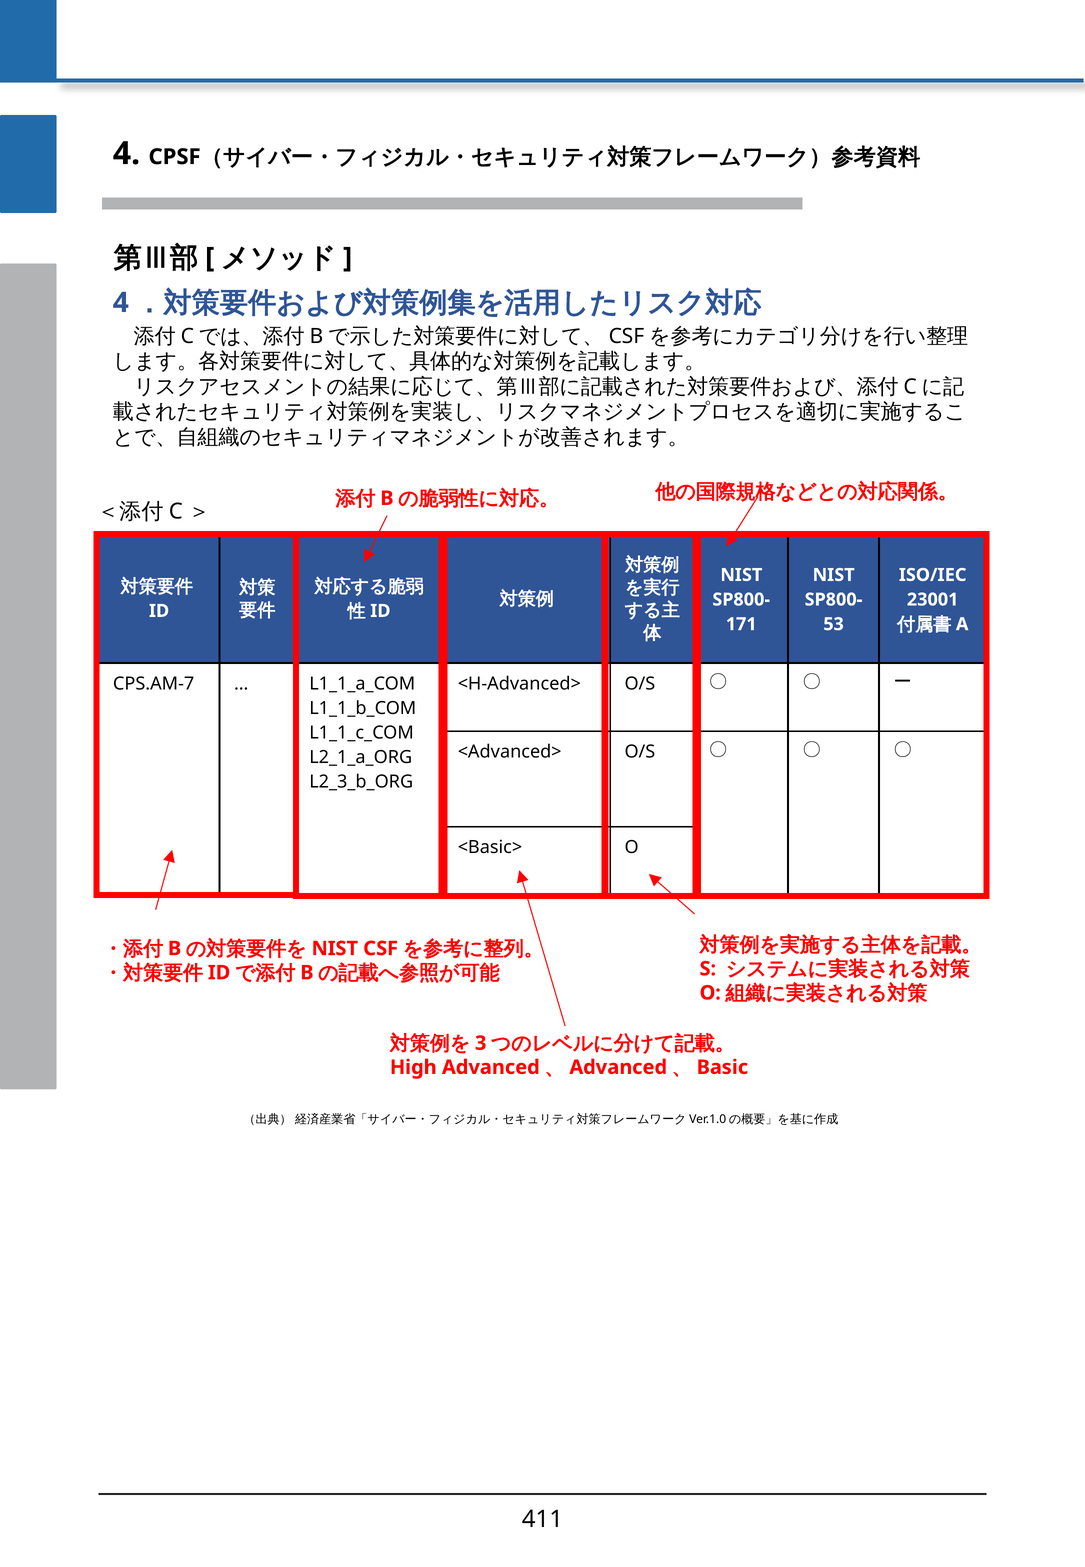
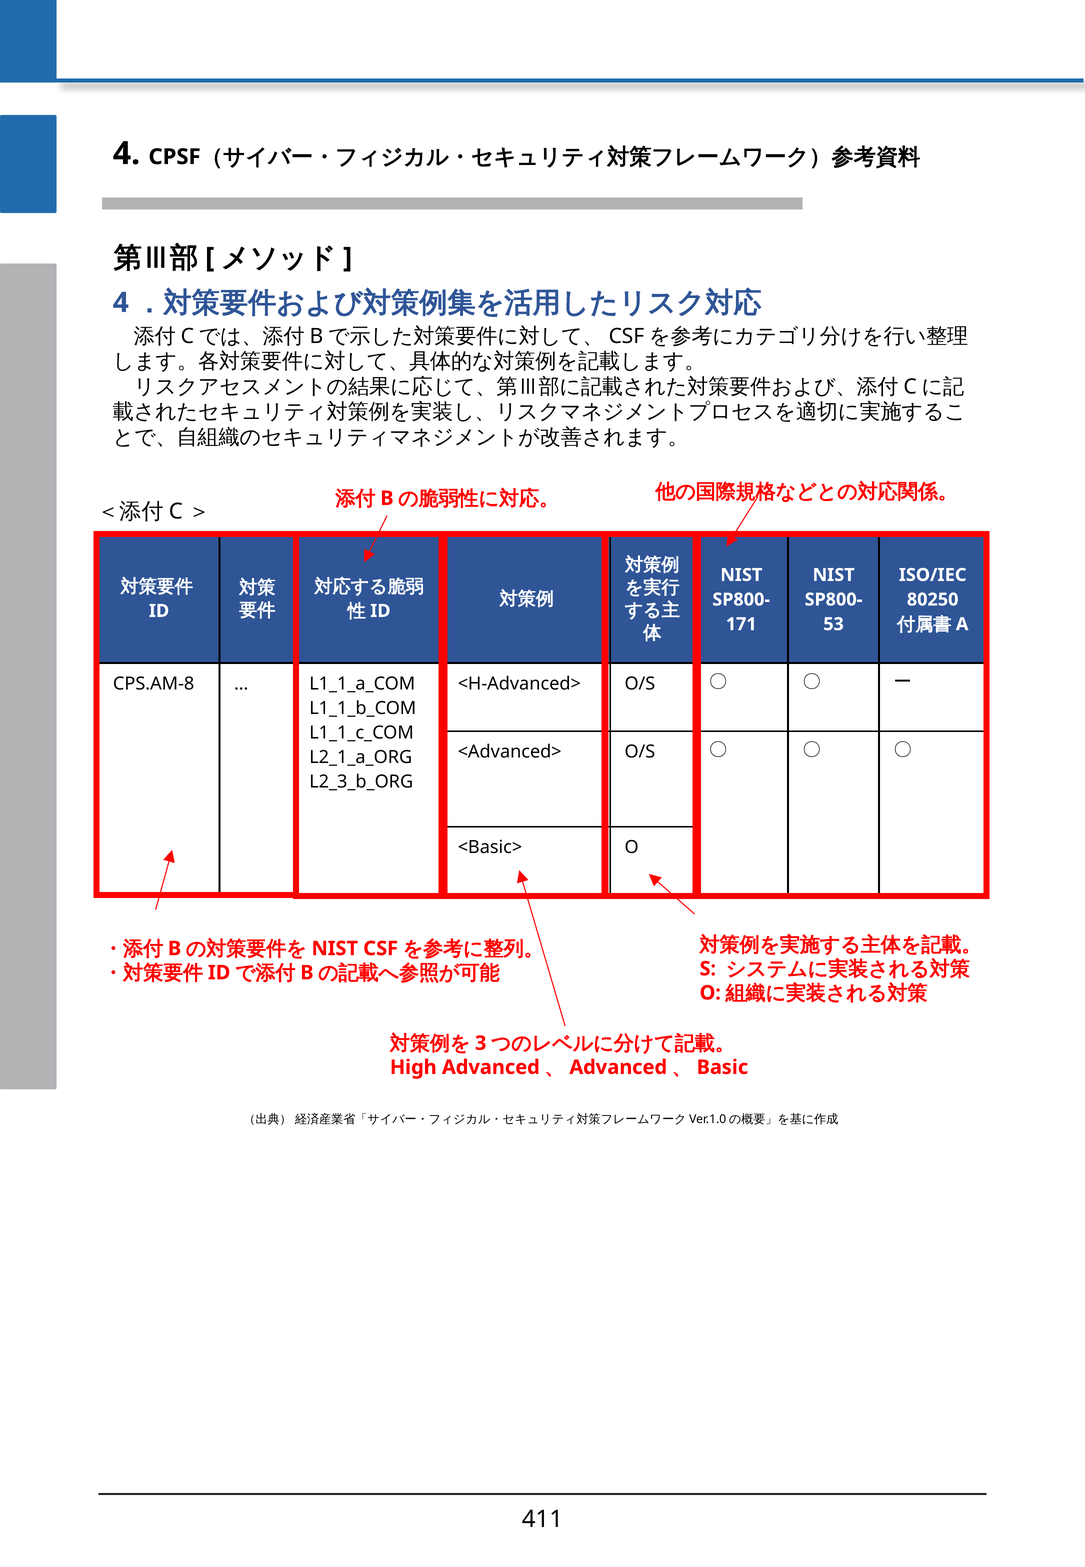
23001: 23001 -> 80250 (933, 600)
CPS.AM-7: CPS.AM-7 -> CPS.AM-8 (154, 684)
